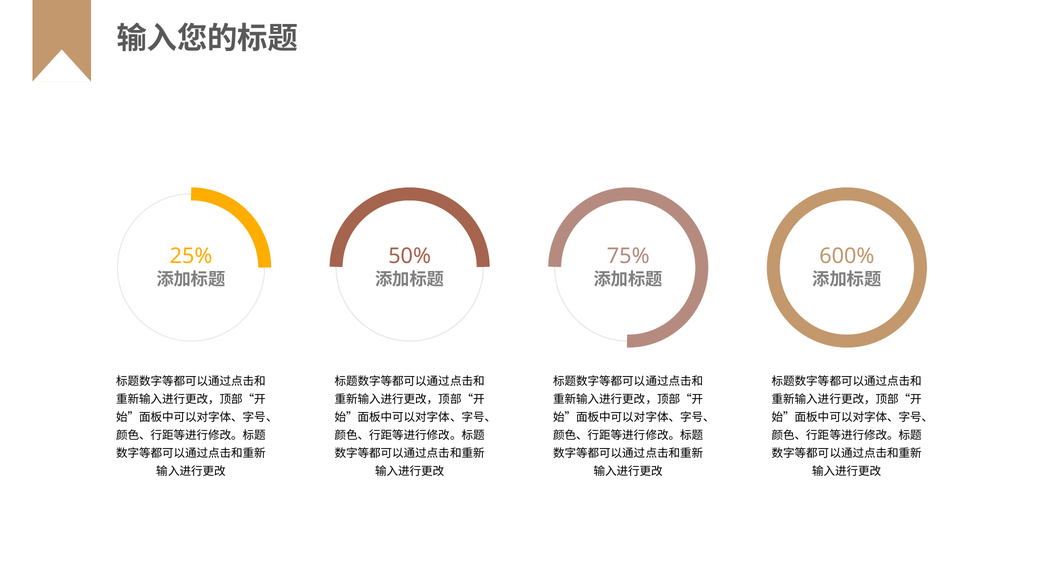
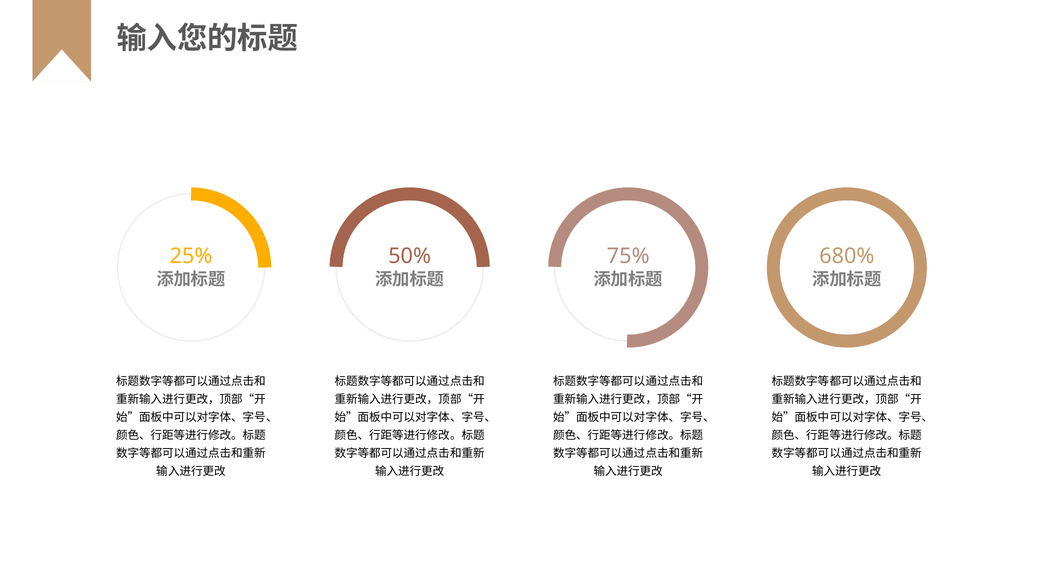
600%: 600% -> 680% (847, 256)
